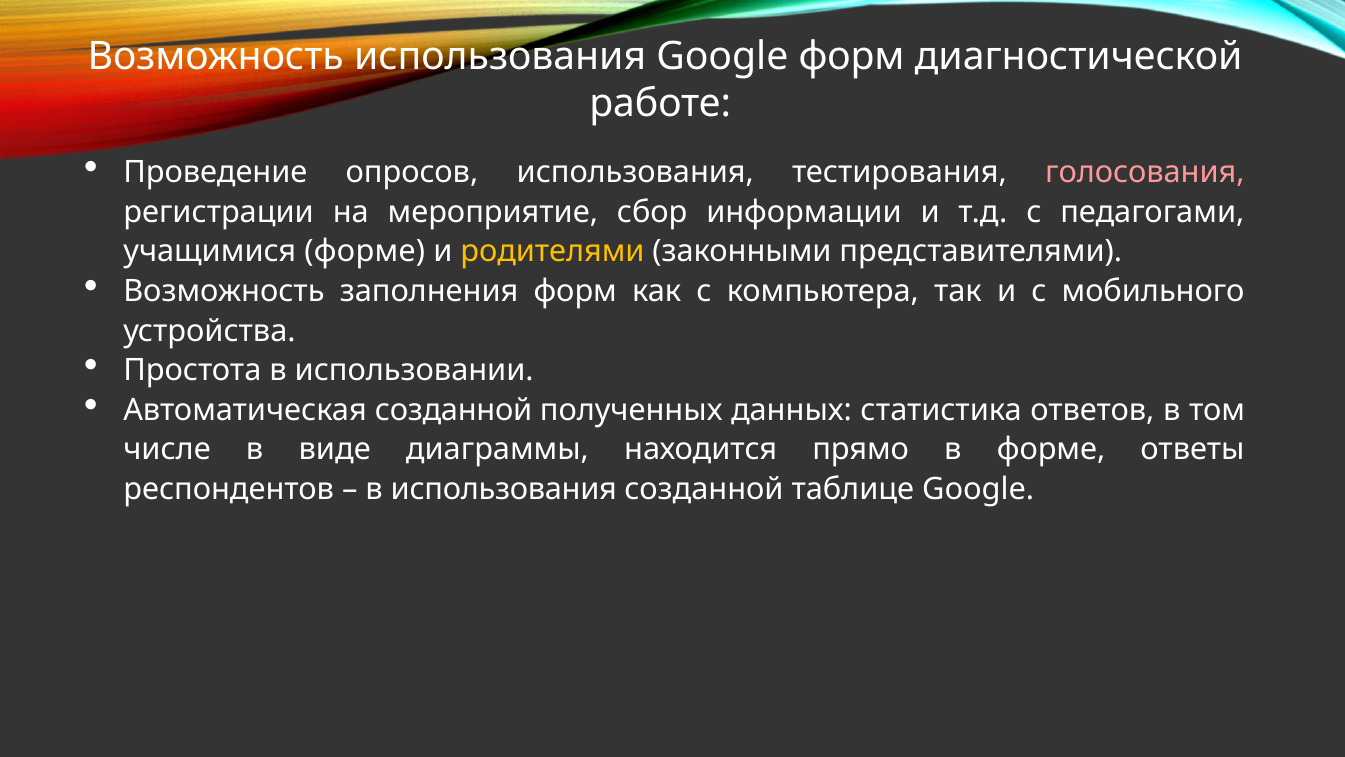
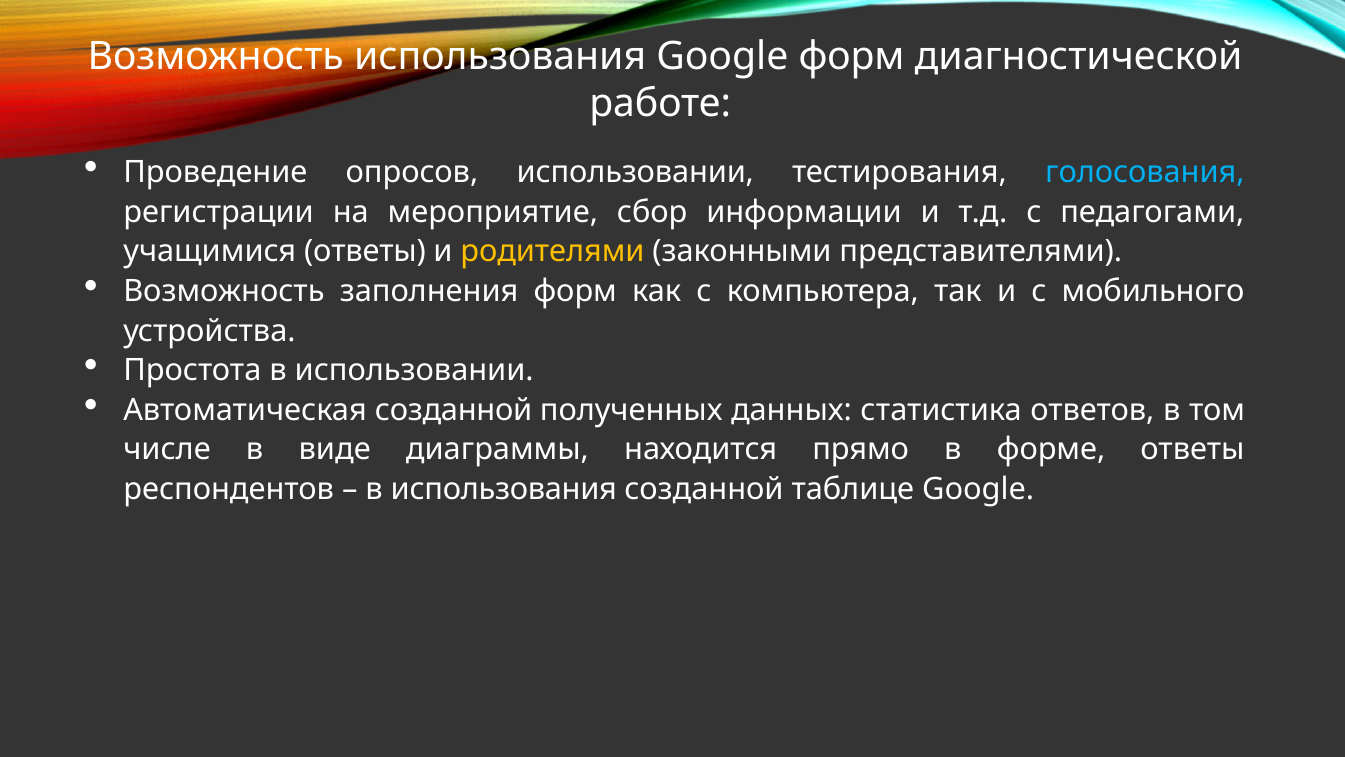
опросов использования: использования -> использовании (635, 172)
голосования colour: pink -> light blue (1145, 172)
учащимися форме: форме -> ответы (365, 252)
